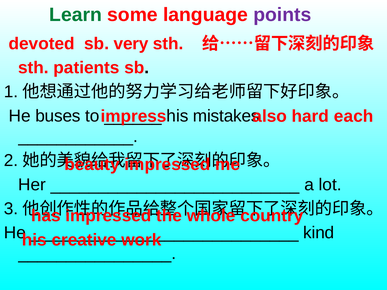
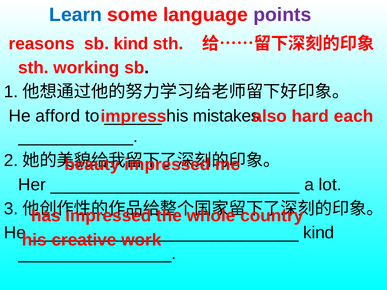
Learn colour: green -> blue (76, 15)
devoted: devoted -> reasons (42, 44)
sb very: very -> kind (131, 44)
patients: patients -> working (86, 68)
buses: buses -> afford (58, 116)
